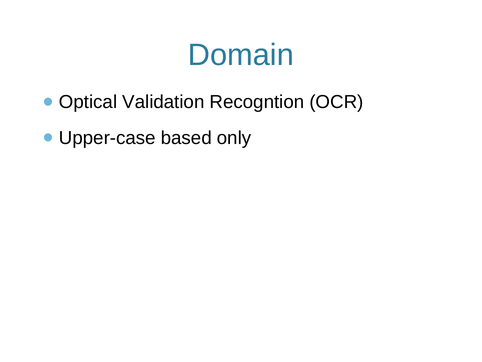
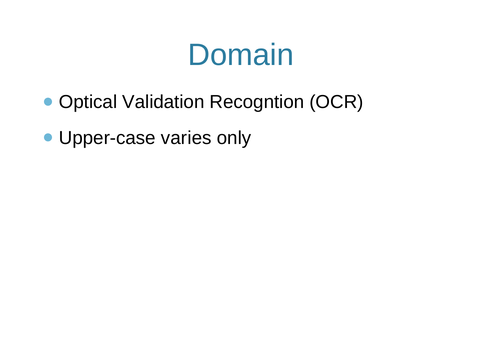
based: based -> varies (186, 138)
